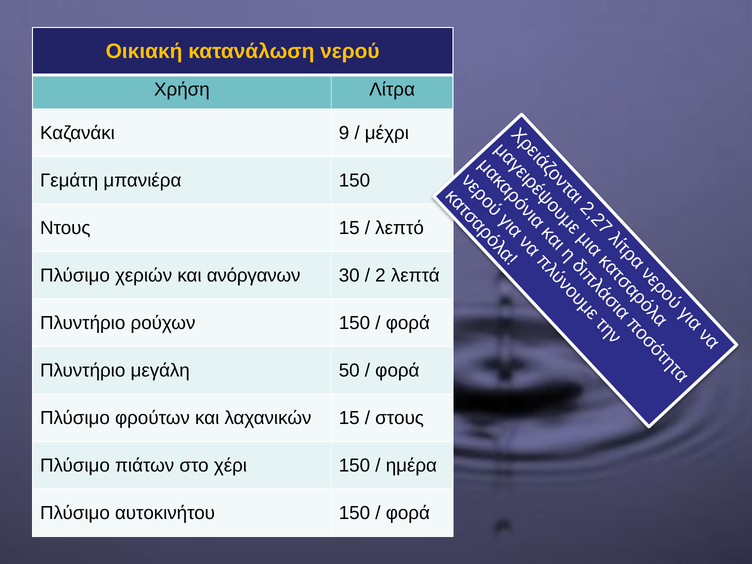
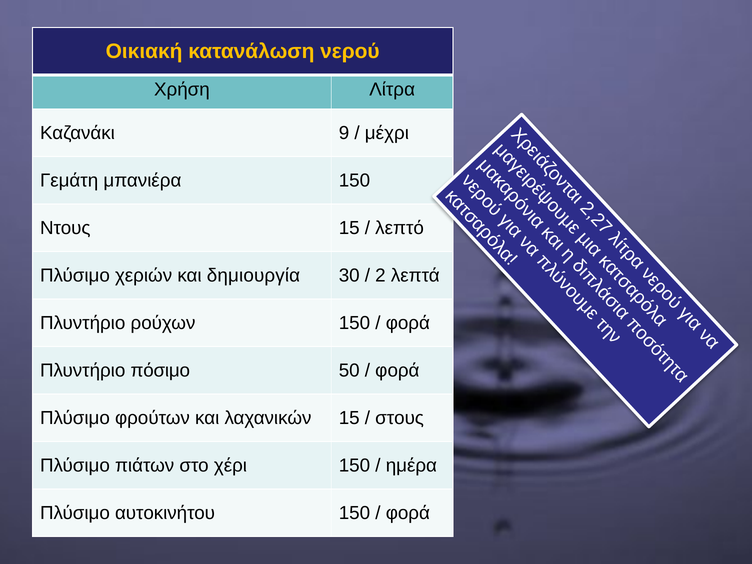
ανόργανων: ανόργανων -> δημιουργία (253, 276)
μεγάλη: μεγάλη -> πόσιμο (160, 371)
